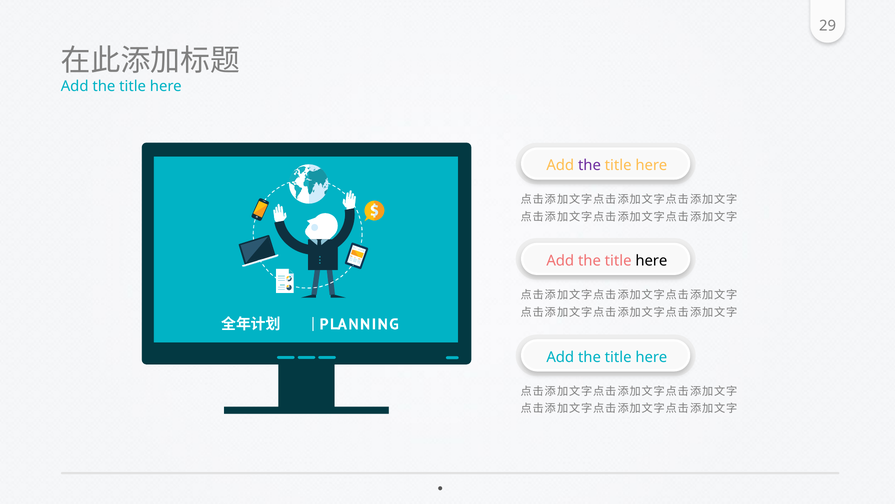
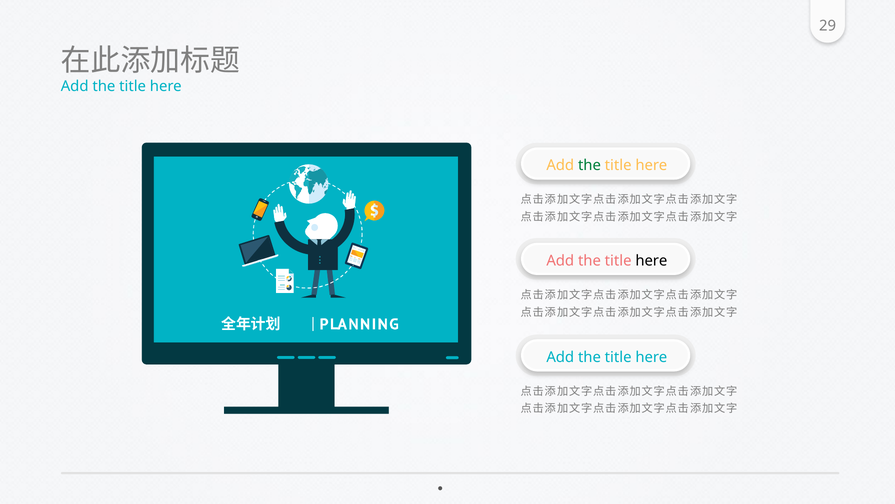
the colour: purple -> green (589, 165)
